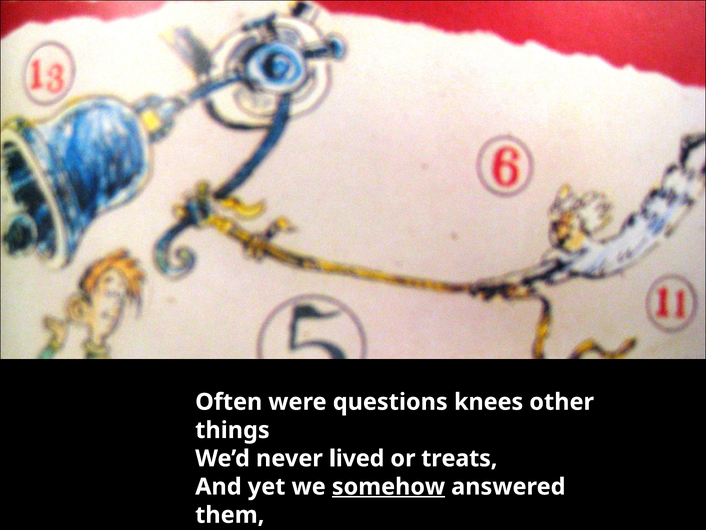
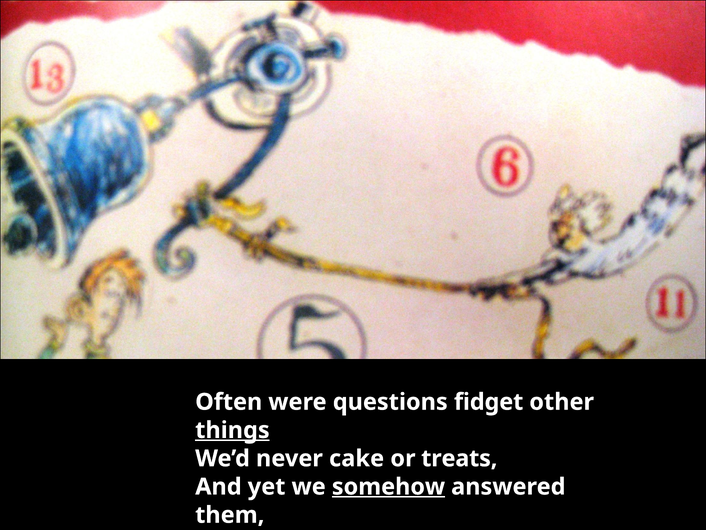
knees: knees -> fidget (489, 402)
things underline: none -> present (232, 430)
lived: lived -> cake (357, 458)
